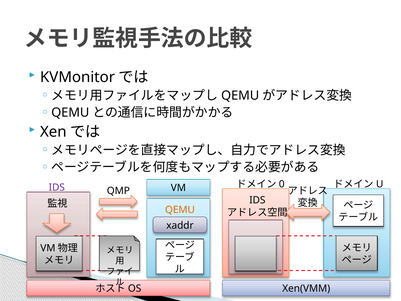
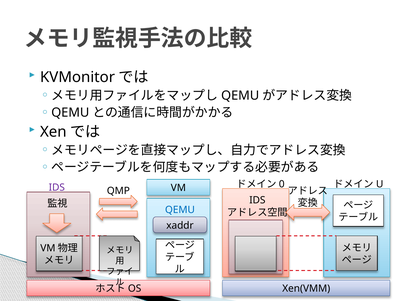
QEMU colour: orange -> blue (180, 210)
